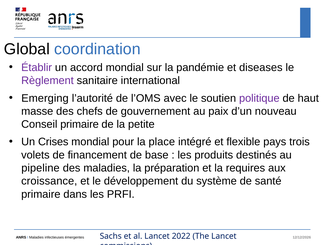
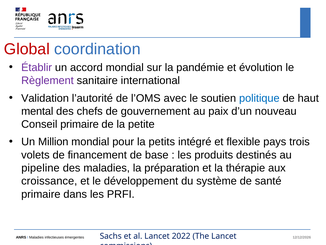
Global colour: black -> red (27, 49)
diseases: diseases -> évolution (261, 67)
Emerging: Emerging -> Validation (45, 98)
politique colour: purple -> blue (259, 98)
masse: masse -> mental (37, 111)
Crises: Crises -> Million (53, 142)
place: place -> petits (162, 142)
requires: requires -> thérapie (245, 168)
